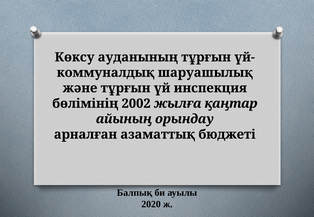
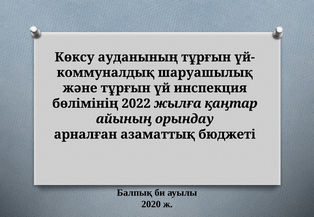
2002: 2002 -> 2022 (136, 104)
